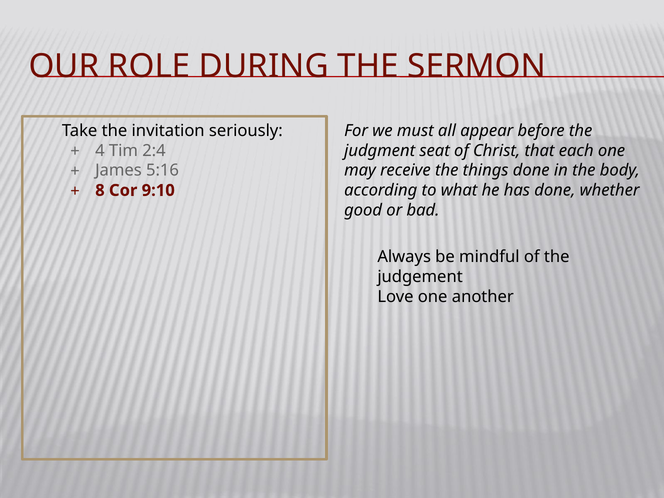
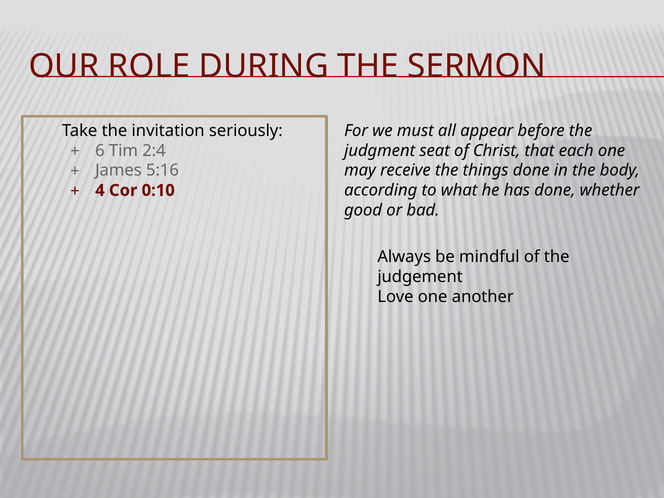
4: 4 -> 6 (100, 151)
8: 8 -> 4 (100, 190)
9:10: 9:10 -> 0:10 (158, 190)
